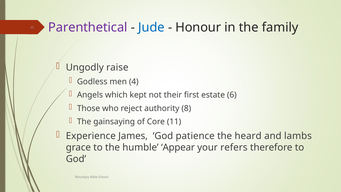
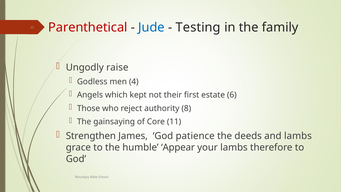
Parenthetical colour: purple -> red (88, 27)
Honour: Honour -> Testing (198, 27)
Experience: Experience -> Strengthen (91, 136)
heard: heard -> deeds (248, 136)
your refers: refers -> lambs (234, 147)
